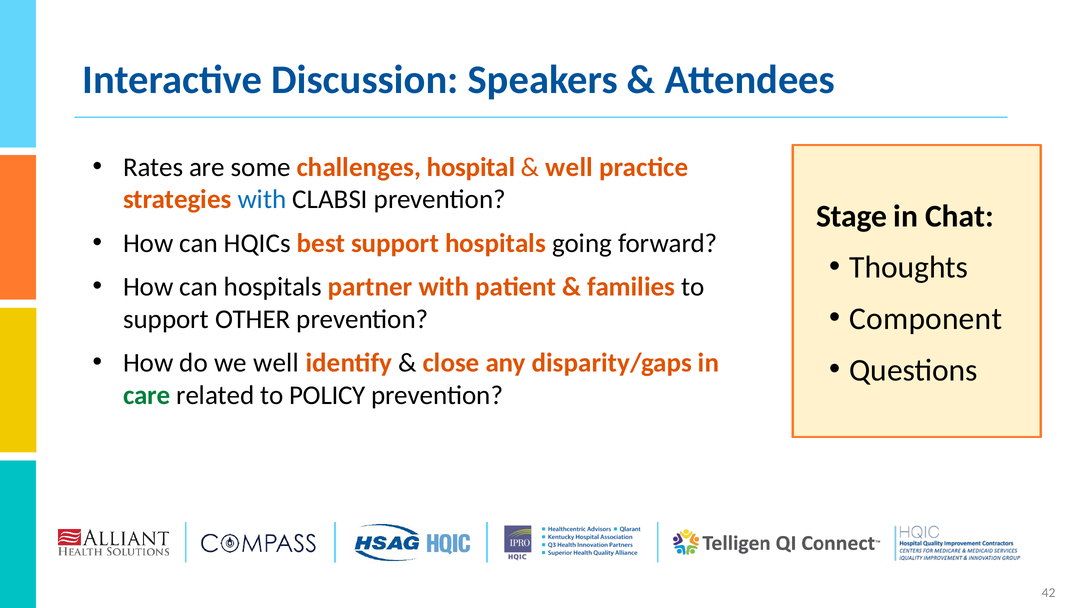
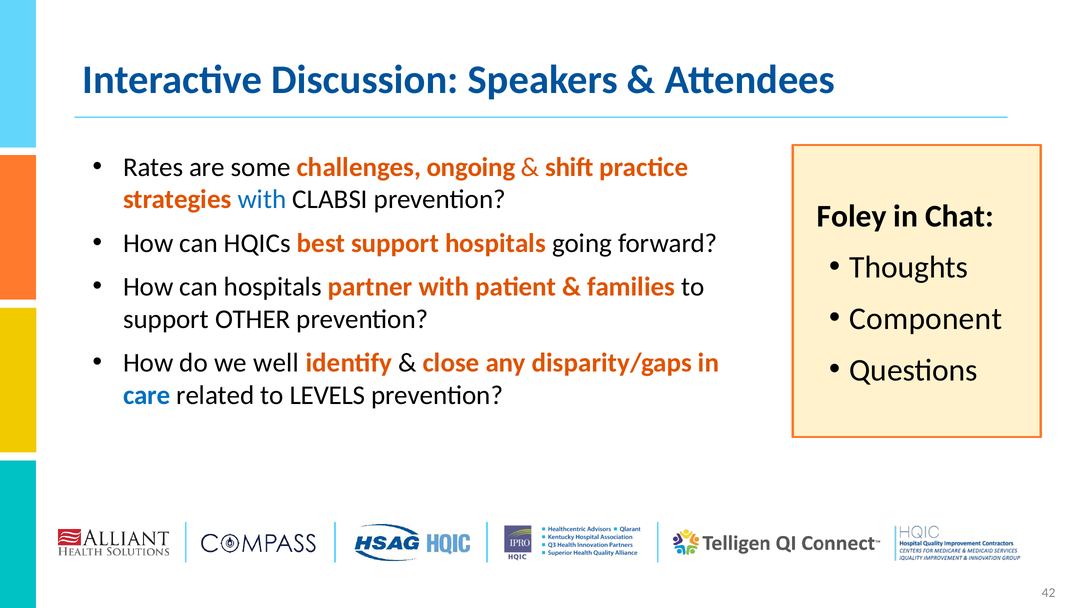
hospital: hospital -> ongoing (471, 167)
well: well -> shift (569, 167)
Stage: Stage -> Foley (852, 216)
care colour: green -> blue (147, 396)
POLICY: POLICY -> LEVELS (327, 396)
